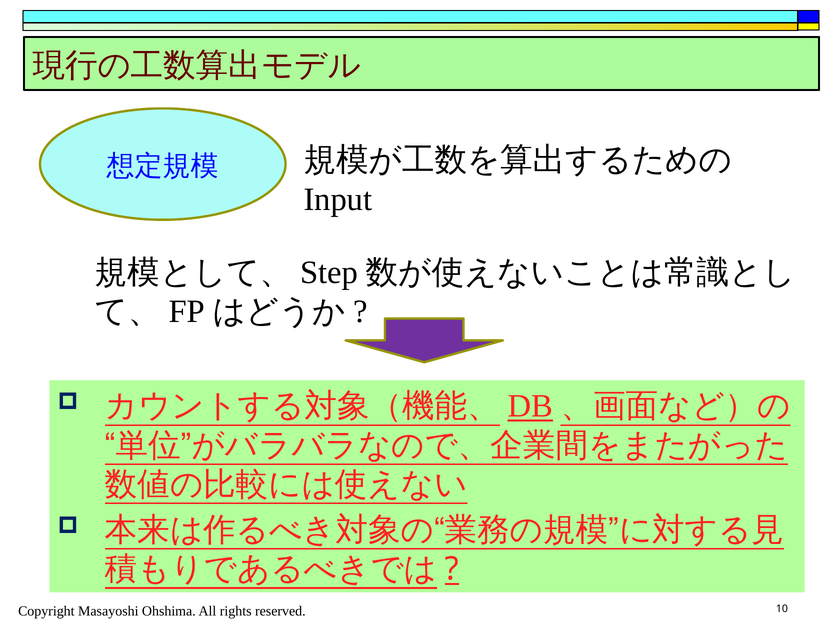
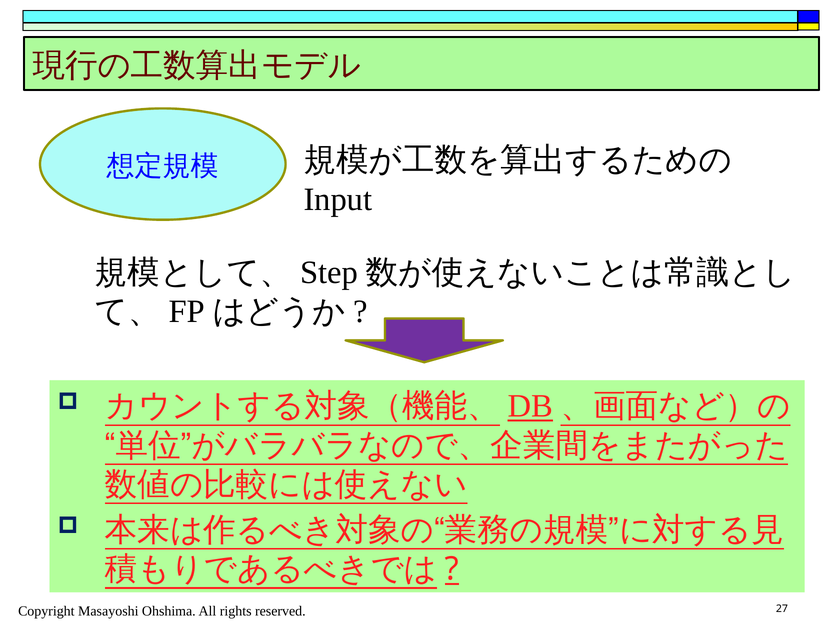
10: 10 -> 27 (782, 609)
